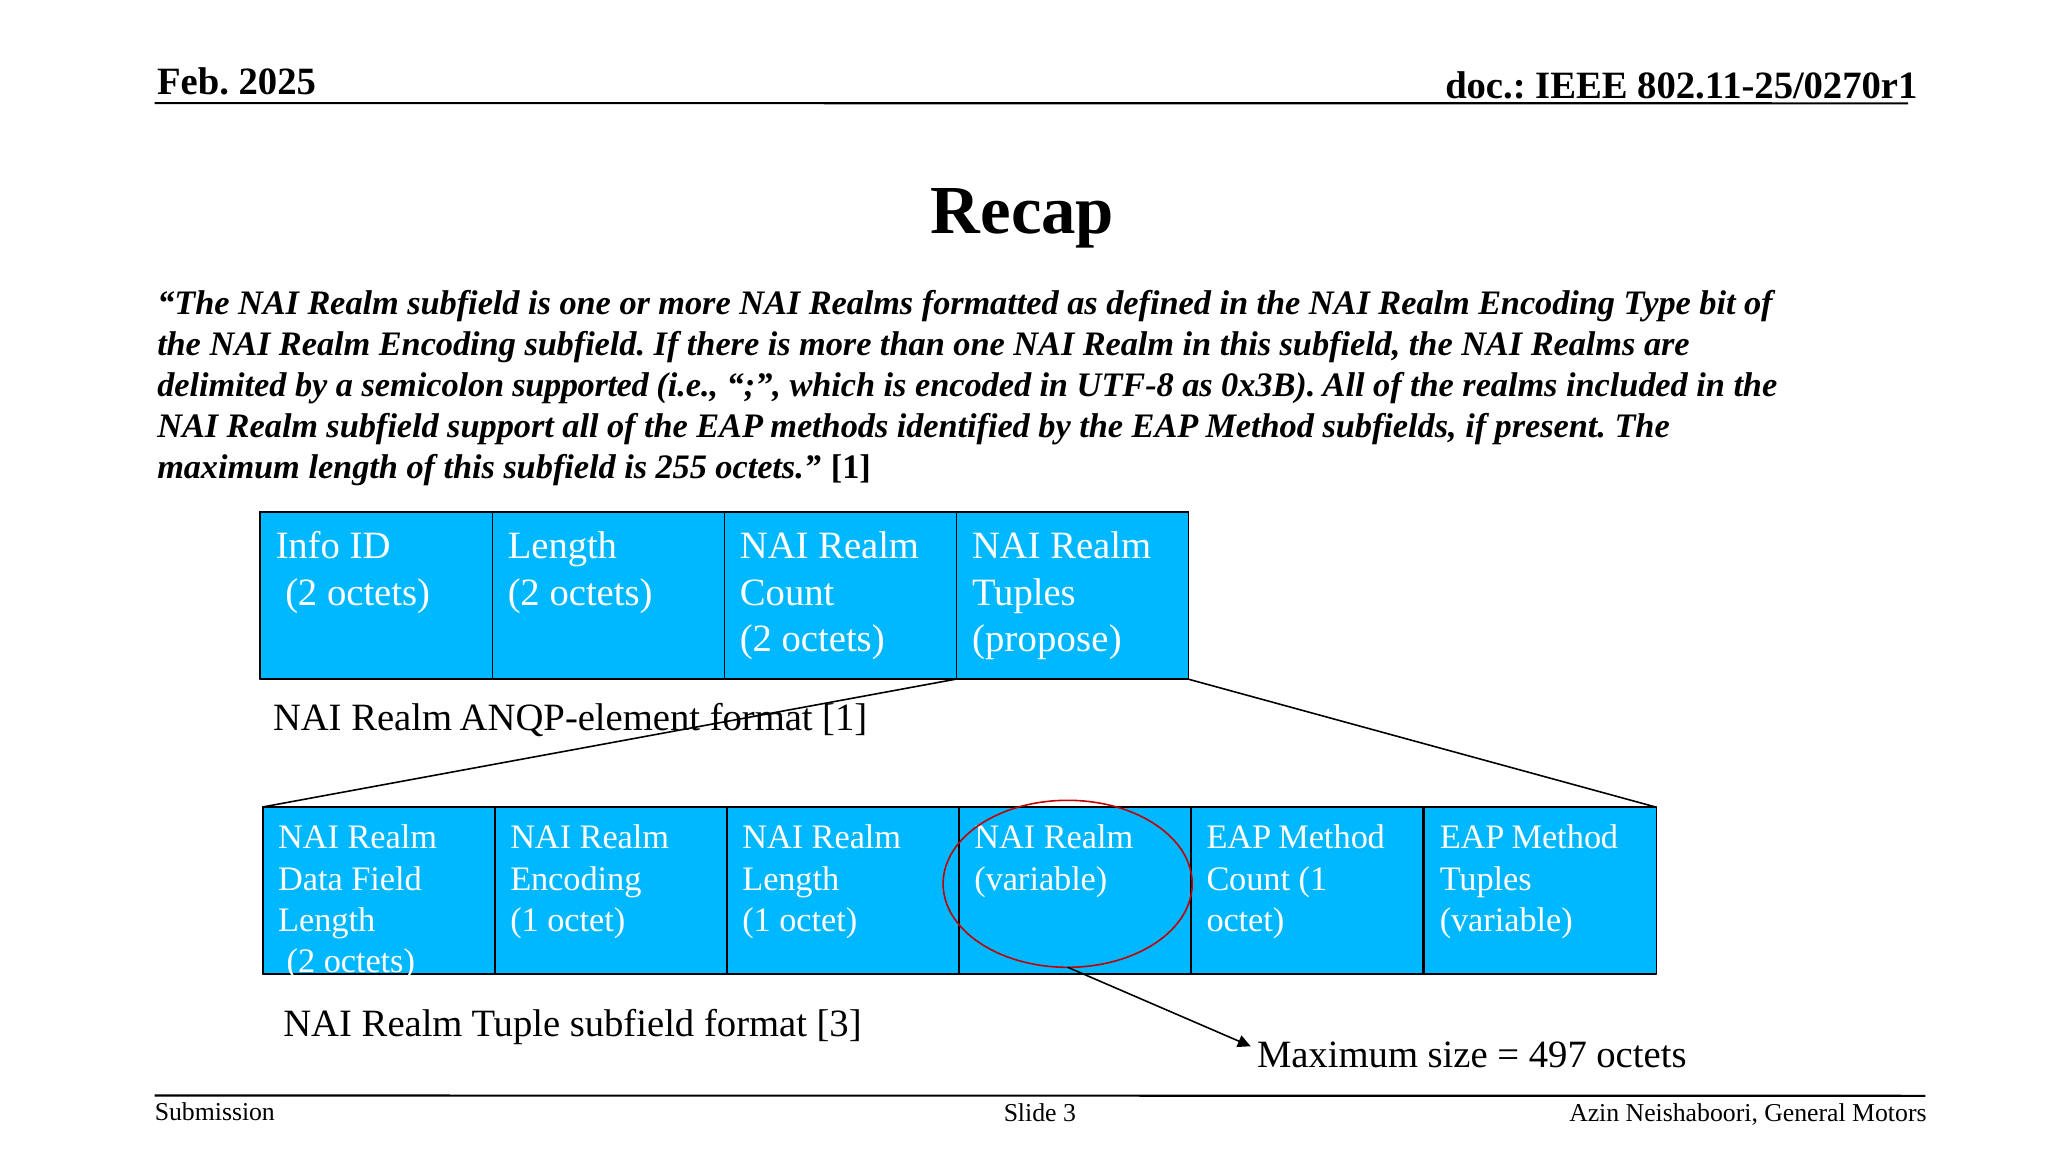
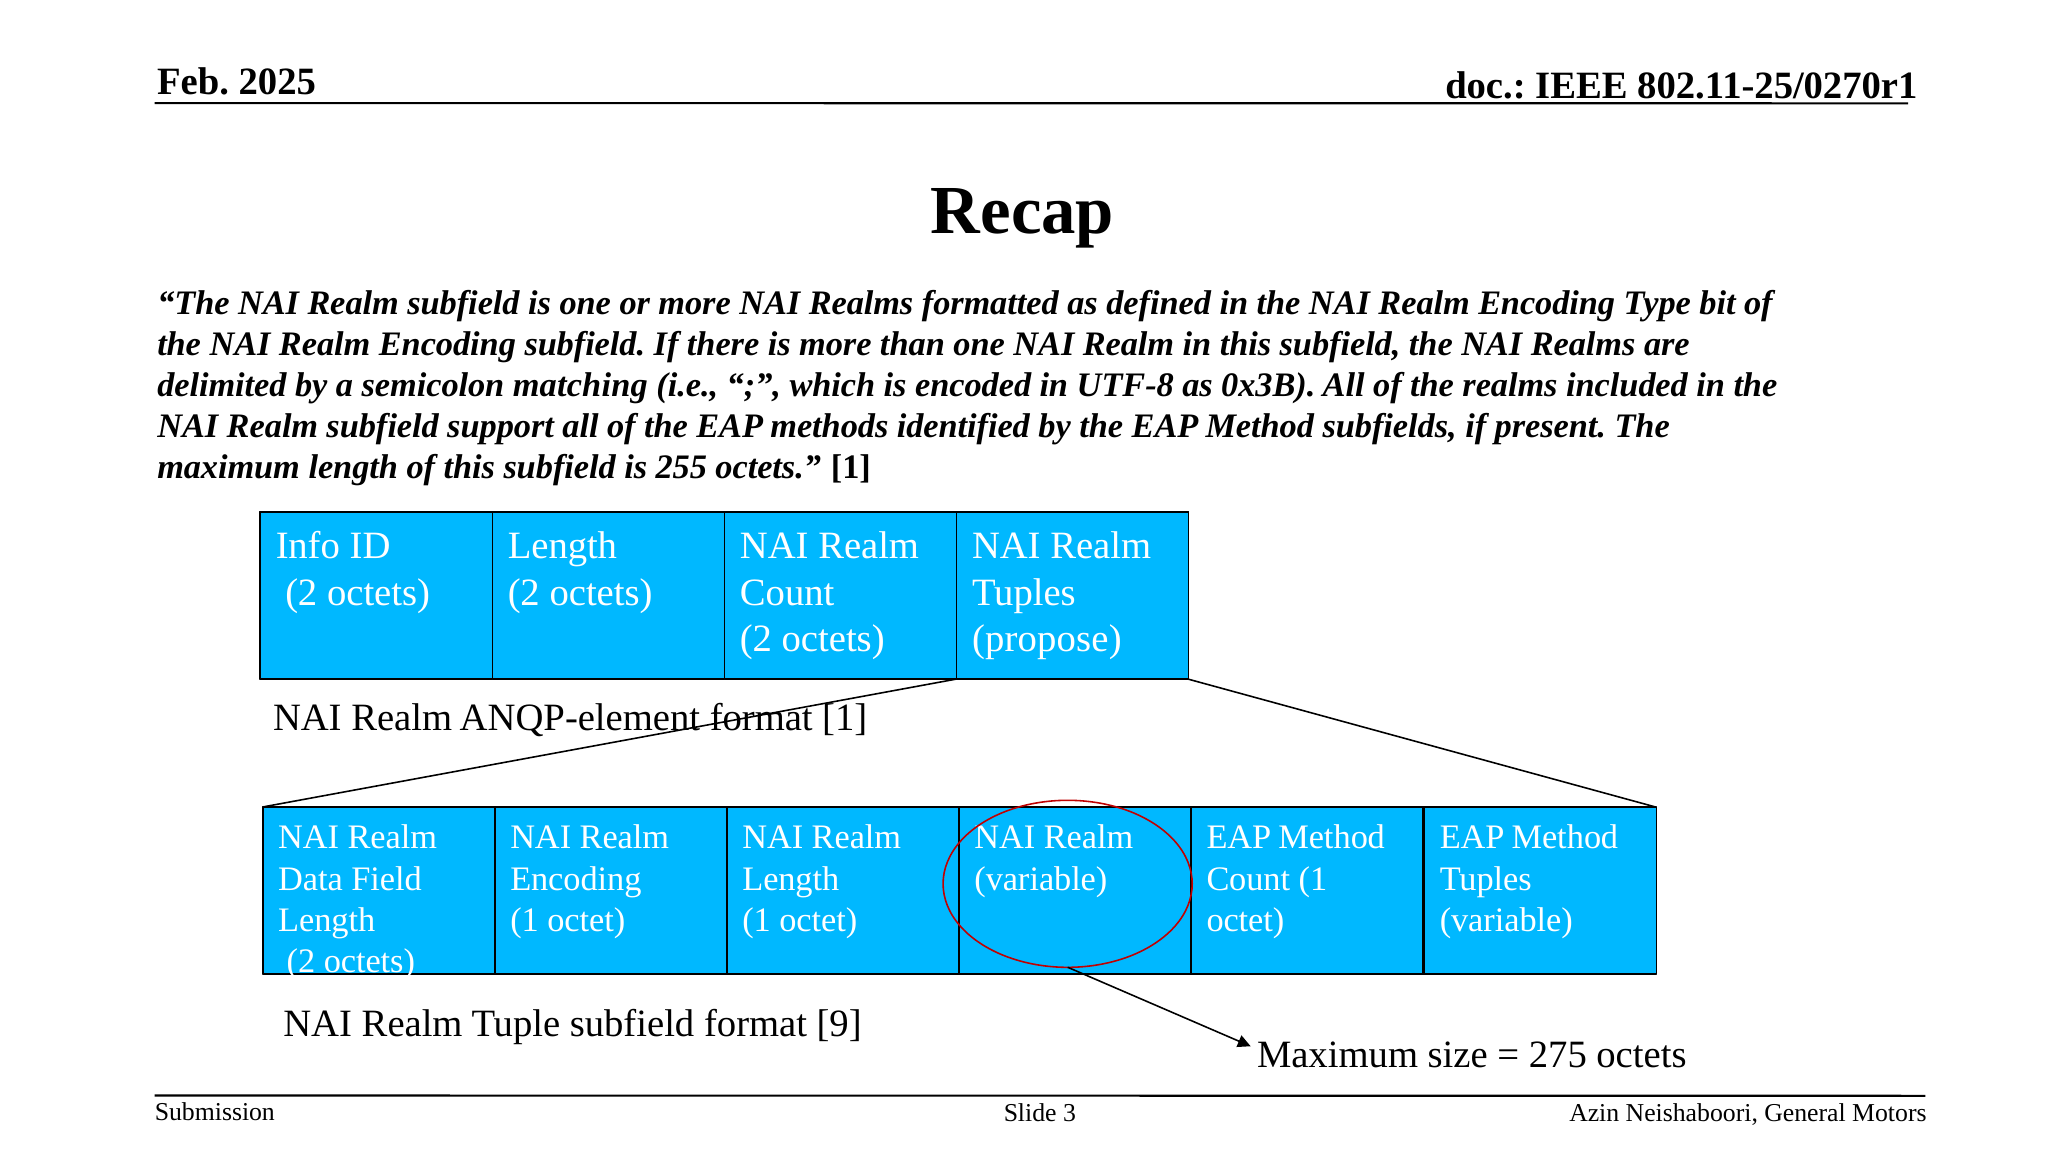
supported: supported -> matching (580, 385)
format 3: 3 -> 9 (839, 1024)
497: 497 -> 275 (1558, 1055)
